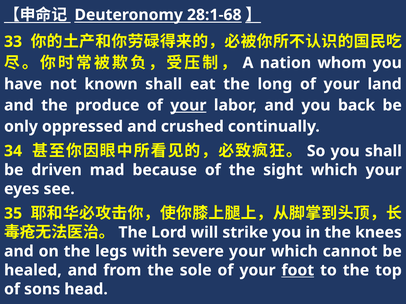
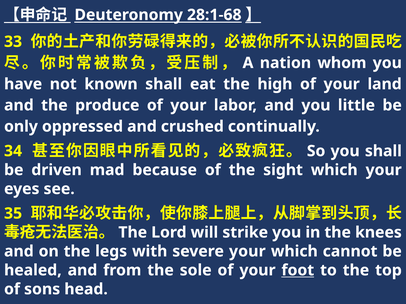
long: long -> high (275, 84)
your underline: present -> none (188, 105)
back: back -> little (356, 105)
